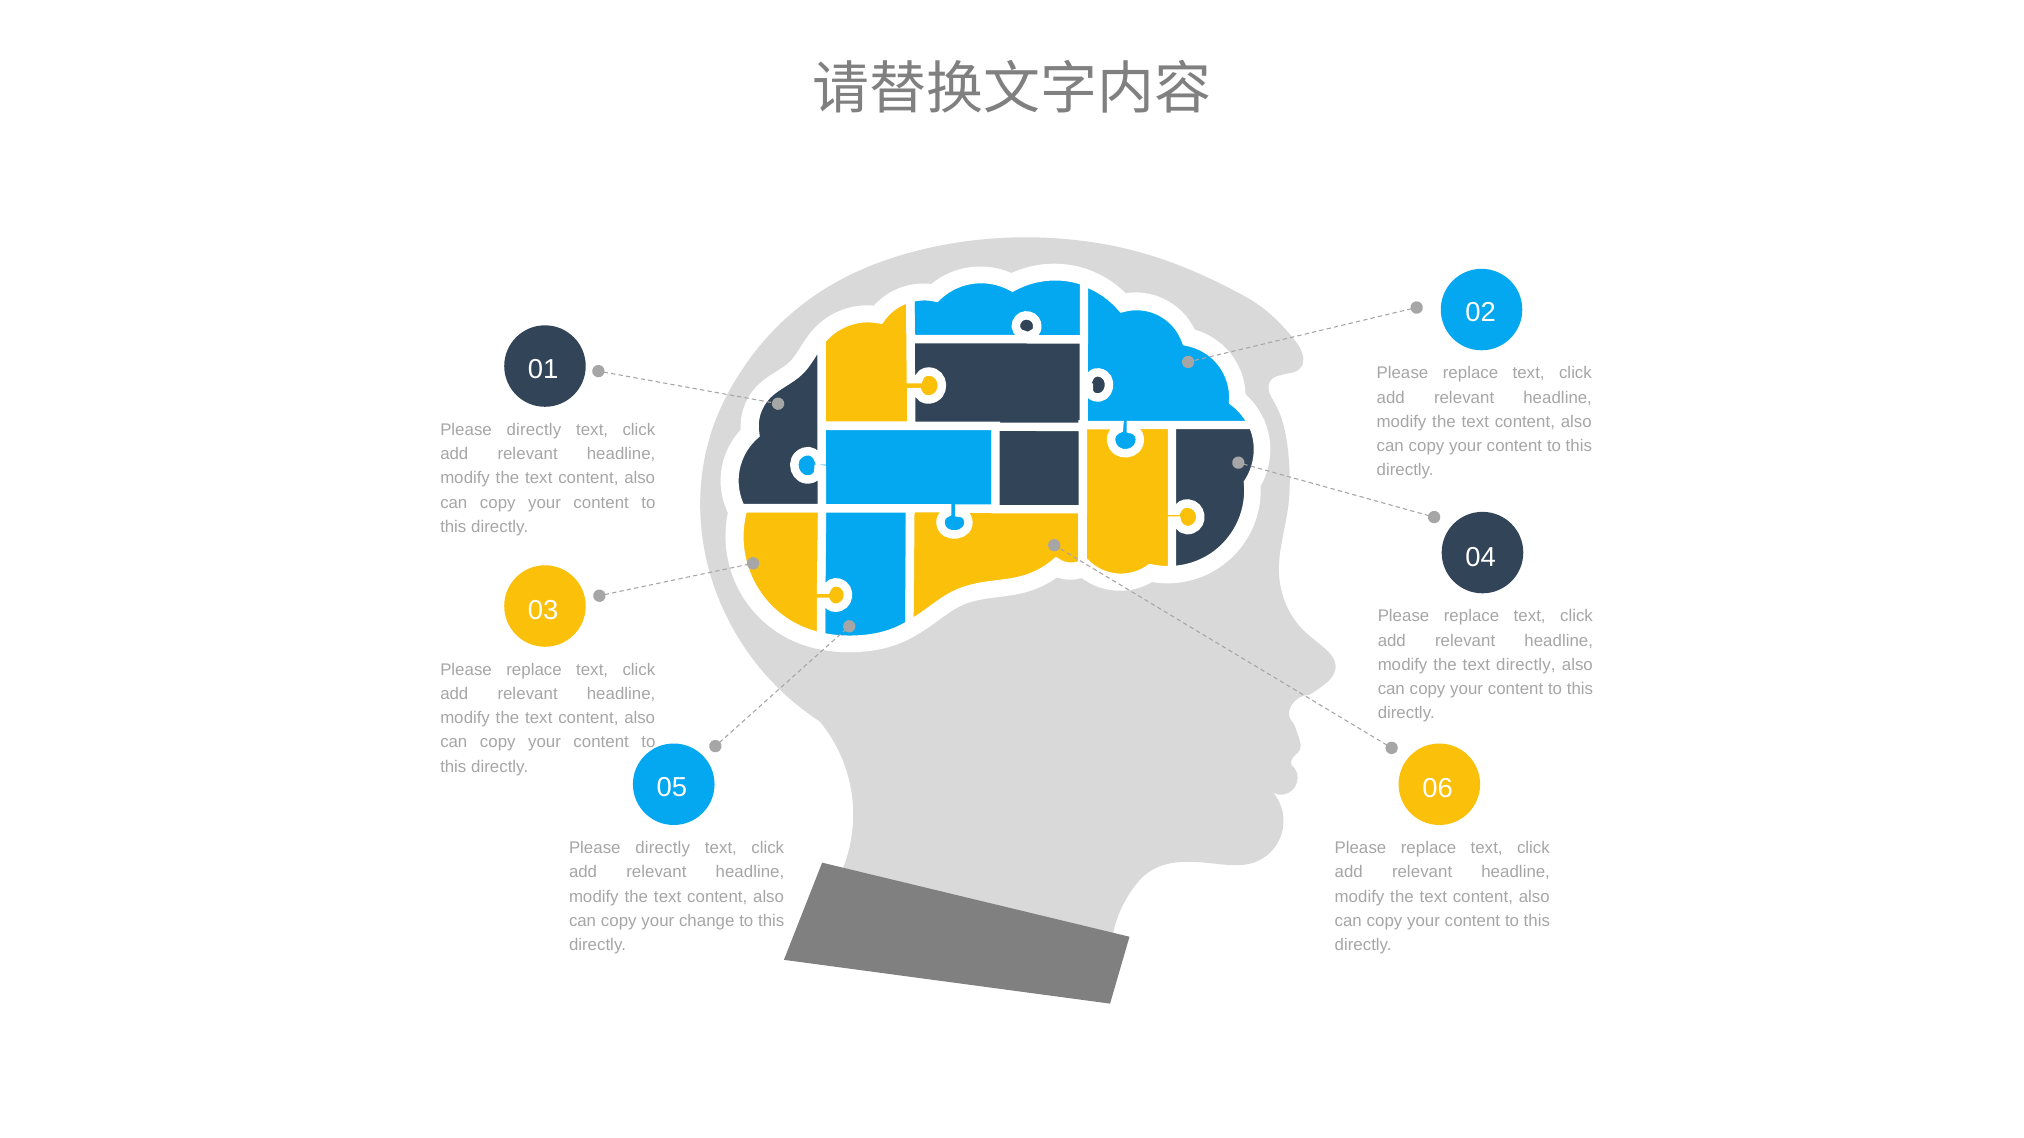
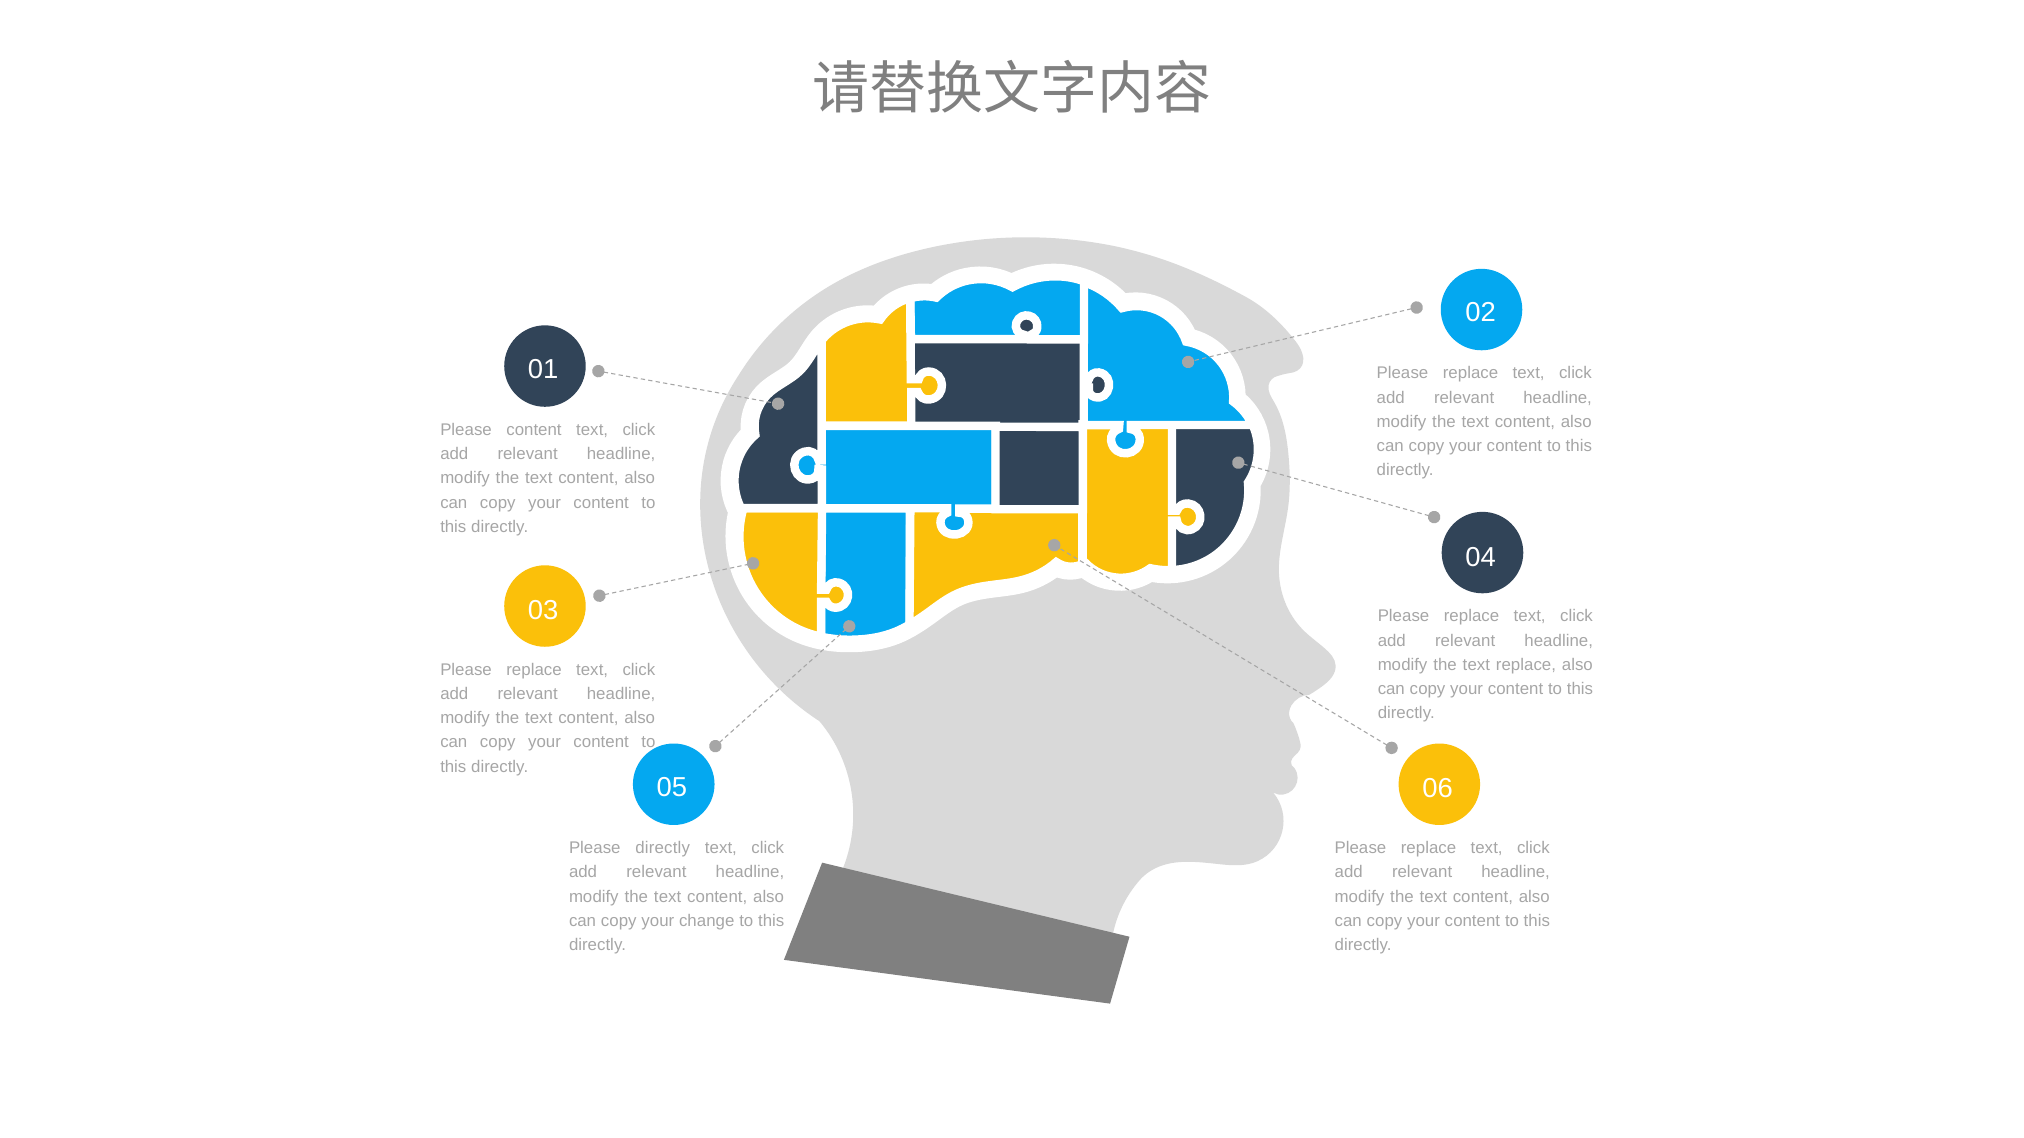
directly: directly -> content (534, 430)
text directly: directly -> replace (1526, 665)
